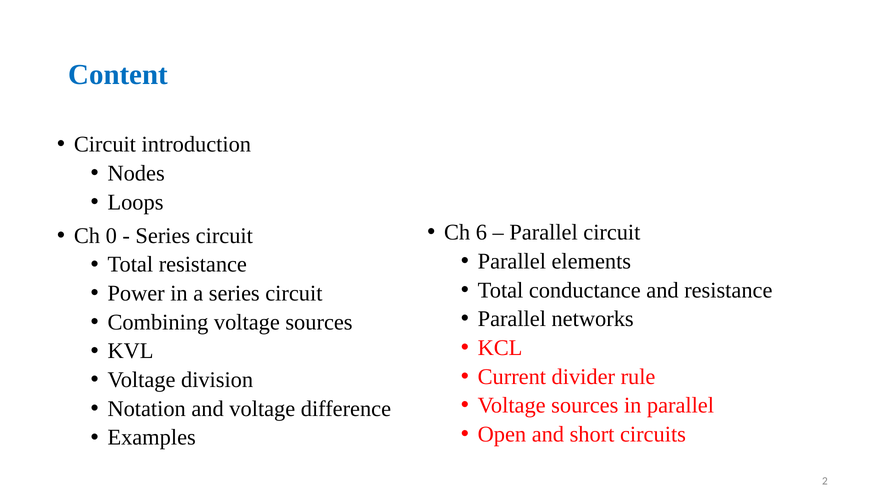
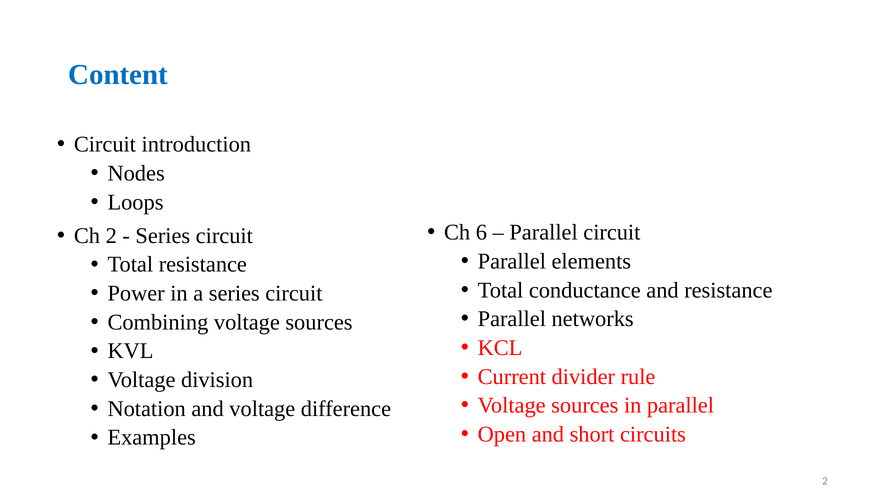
Ch 0: 0 -> 2 (111, 236)
